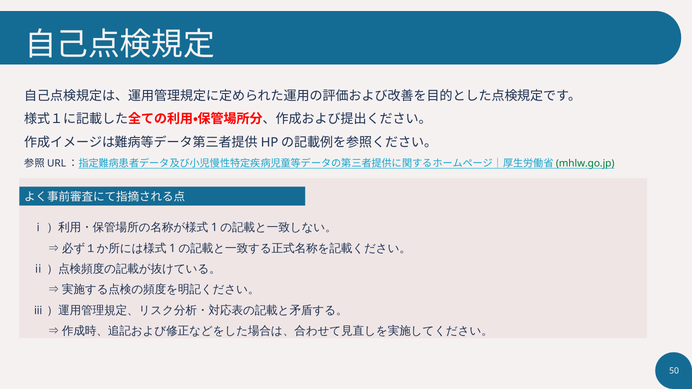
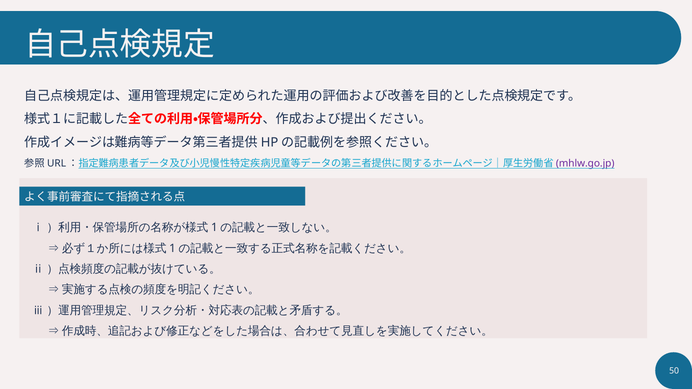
mhlw.go.jp colour: green -> purple (585, 164)
